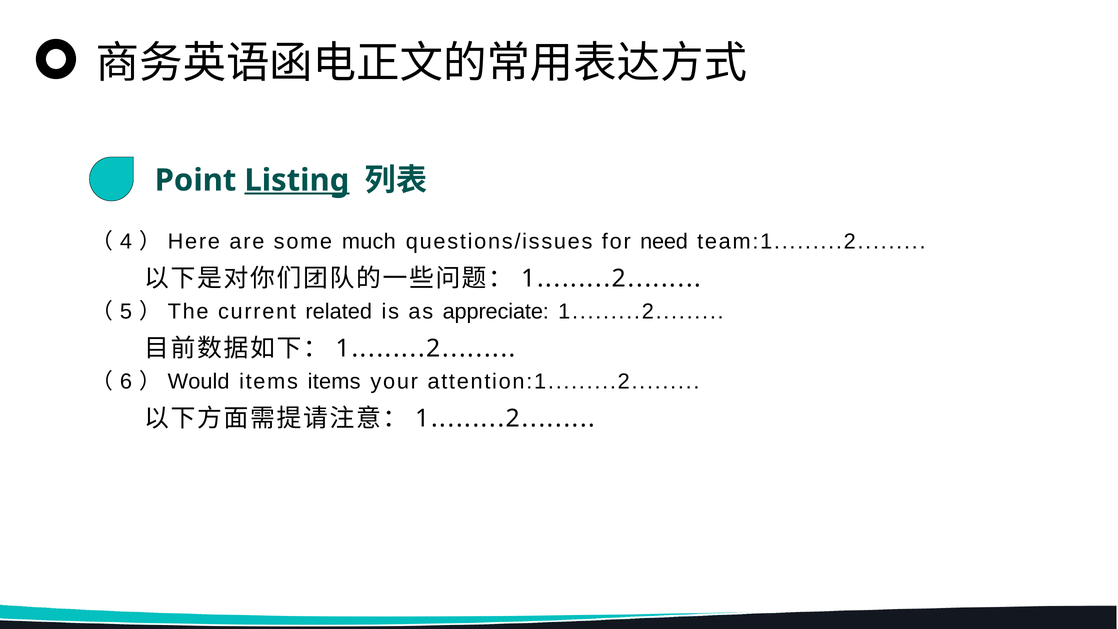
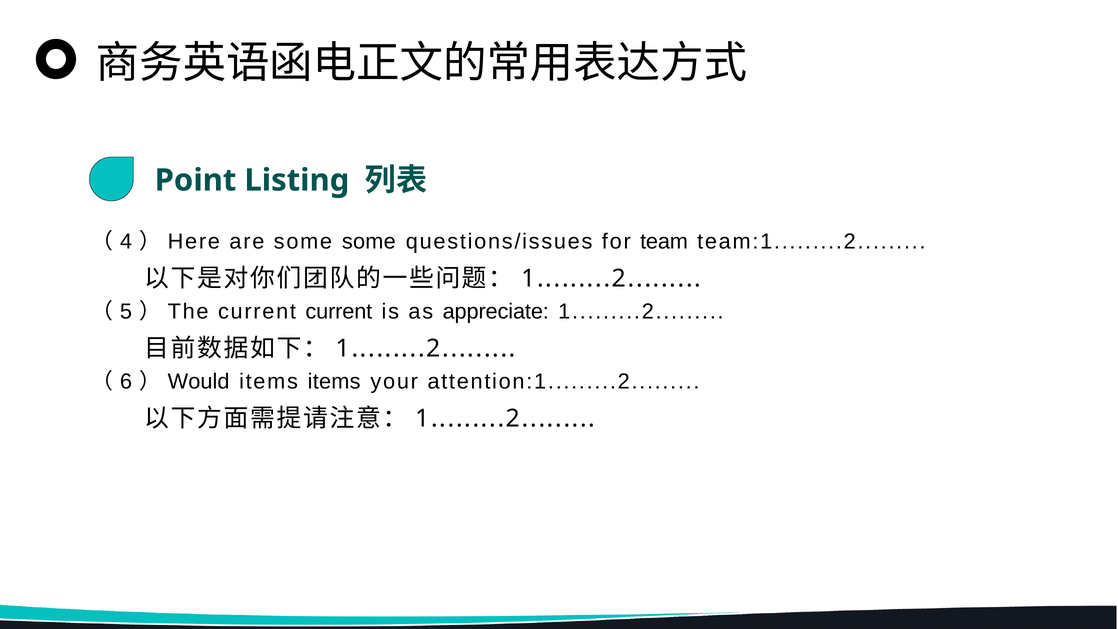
Listing underline: present -> none (297, 180)
some much: much -> some (369, 242)
need: need -> team (664, 242)
current related: related -> current (339, 312)
